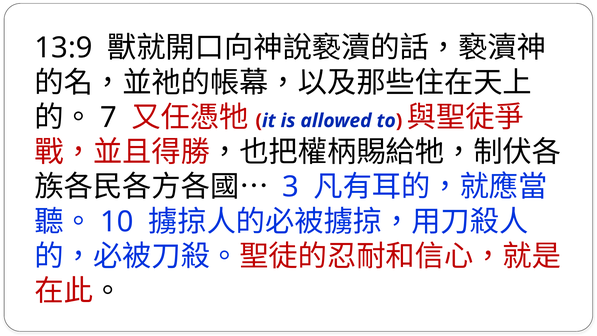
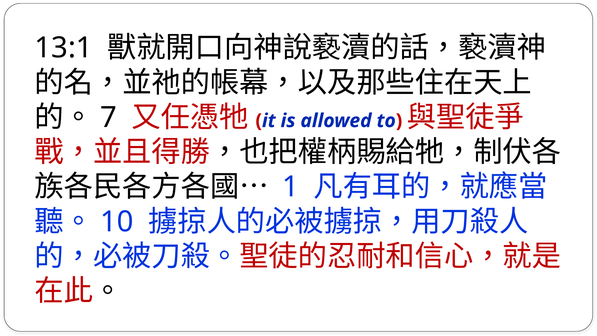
13:9: 13:9 -> 13:1 (64, 48)
3: 3 -> 1 (290, 187)
